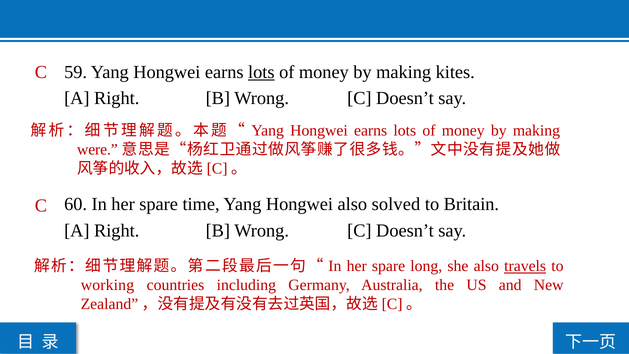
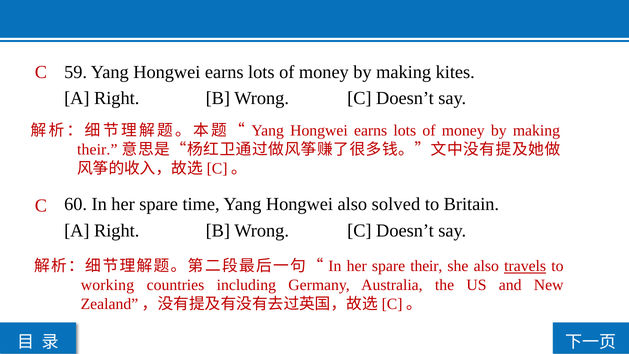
lots underline: present -> none (261, 72)
were: were -> their (97, 149)
spare long: long -> their (426, 266)
